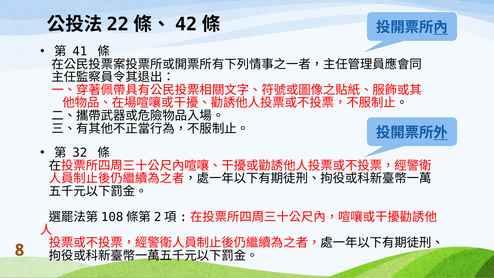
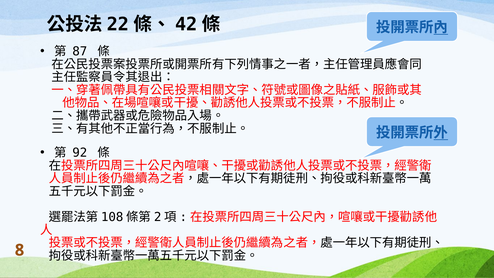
41: 41 -> 87 (80, 51)
32: 32 -> 92 (80, 153)
